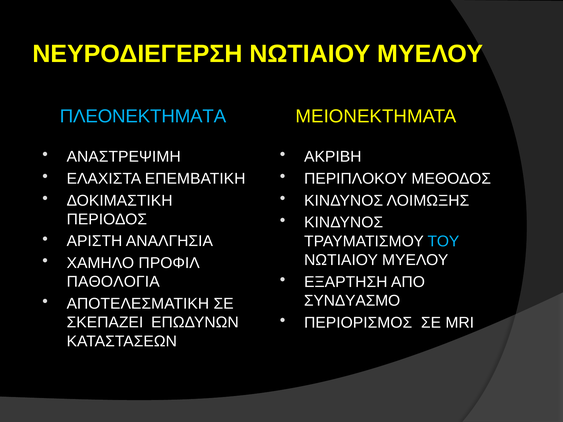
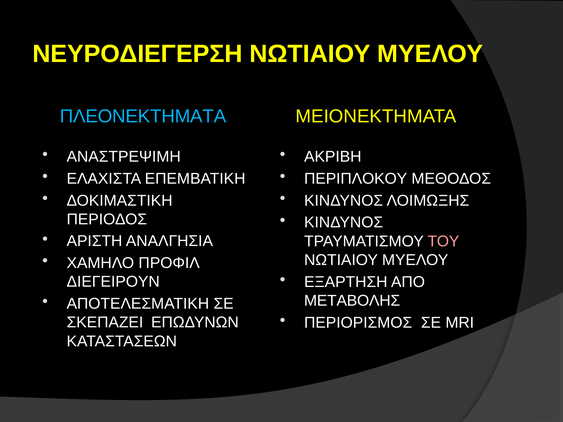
ΤΟΥ colour: light blue -> pink (443, 241)
ΠΑΘΟΛΟΓΙΑ: ΠΑΘΟΛΟΓΙΑ -> ΔΙΕΓΕΙΡΟΥΝ (113, 282)
ΣΥΝΔΥΑΣΜΟ: ΣΥΝΔΥΑΣΜΟ -> ΜΕΤΑΒΟΛΗΣ (352, 301)
